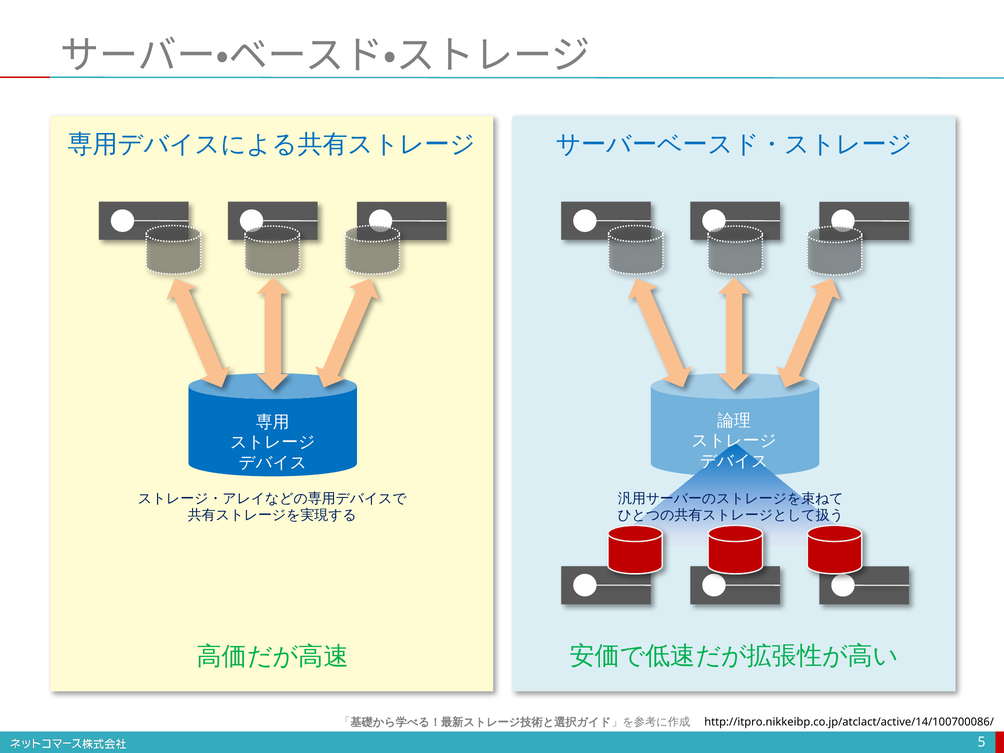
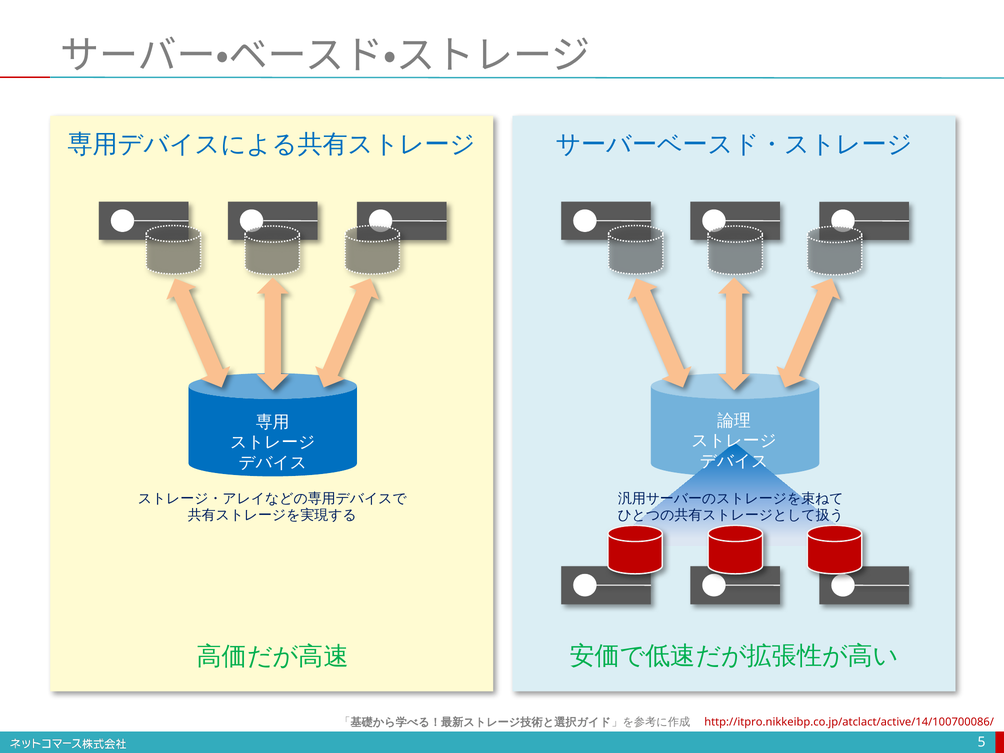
http://itpro.nikkeibp.co.jp/atclact/active/14/100700086/ colour: black -> red (849, 722)
